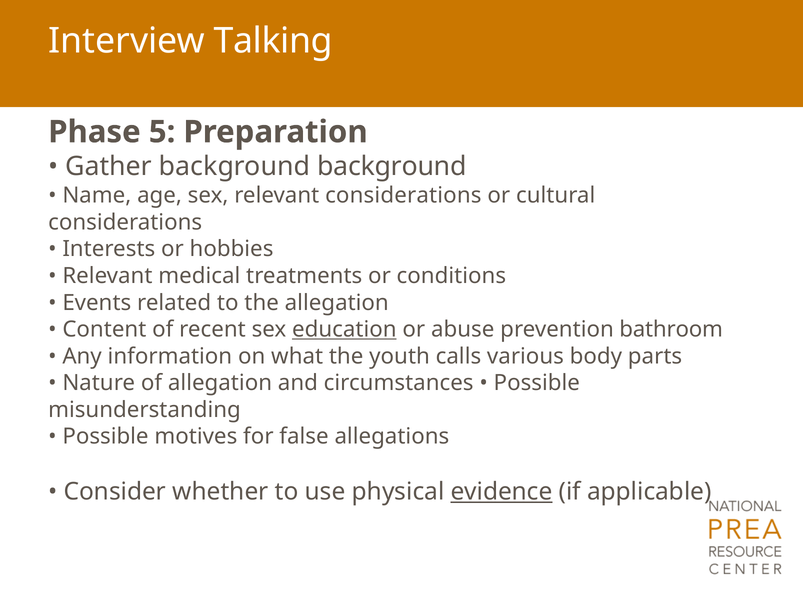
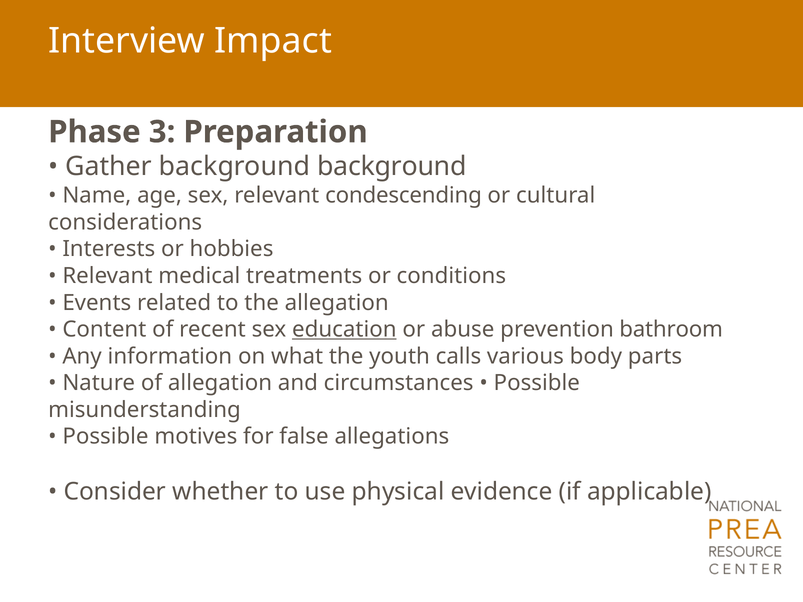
Talking: Talking -> Impact (273, 41)
5: 5 -> 3 (162, 132)
relevant considerations: considerations -> condescending (404, 196)
evidence underline: present -> none (502, 492)
